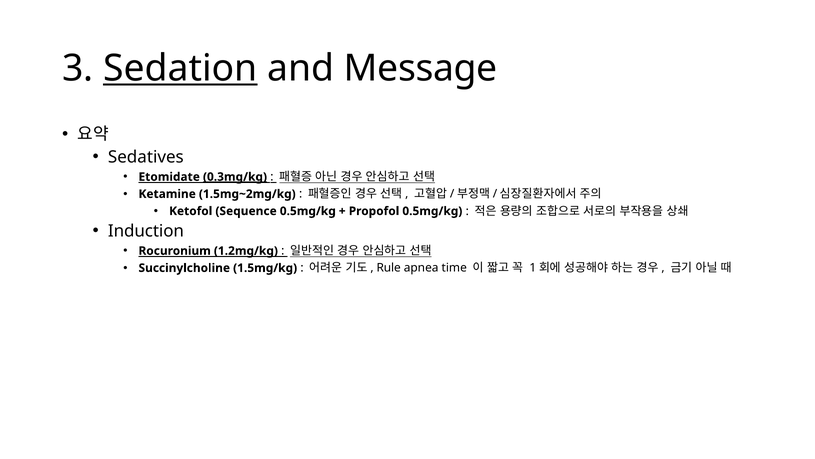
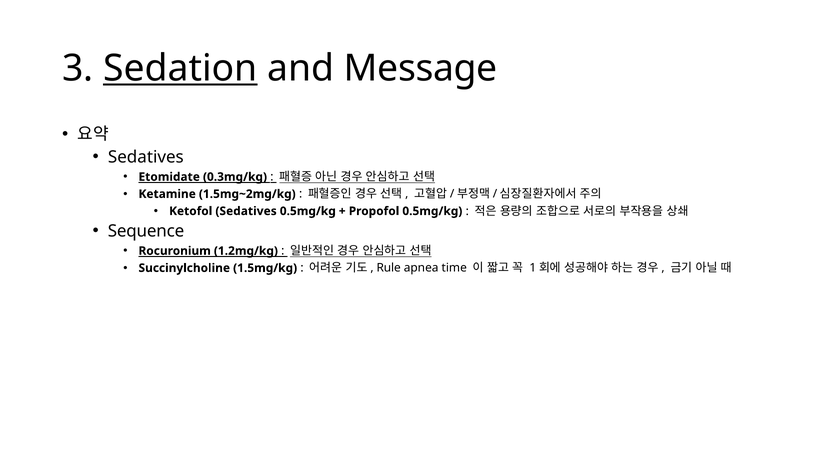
0.3mg/kg underline: present -> none (235, 177)
Ketofol Sequence: Sequence -> Sedatives (246, 211)
Induction: Induction -> Sequence (146, 231)
